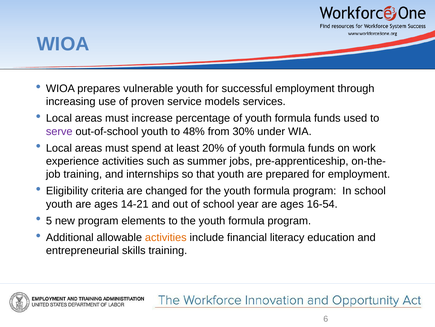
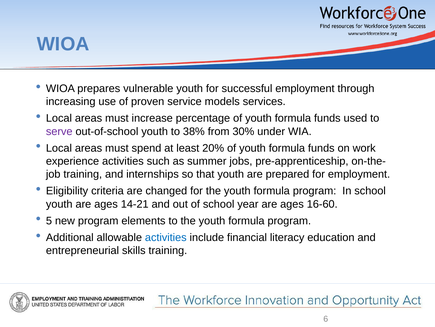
48%: 48% -> 38% (194, 131)
16-54: 16-54 -> 16-60 (322, 204)
activities colour: orange -> blue (166, 237)
